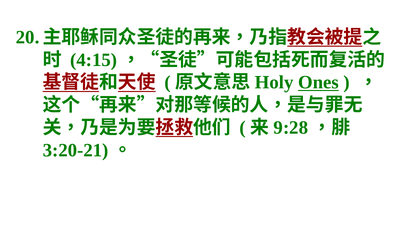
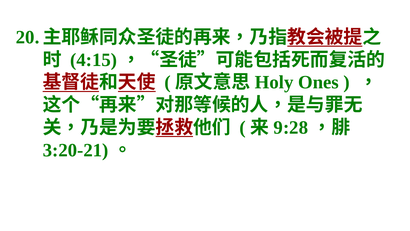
Ones underline: present -> none (318, 82)
